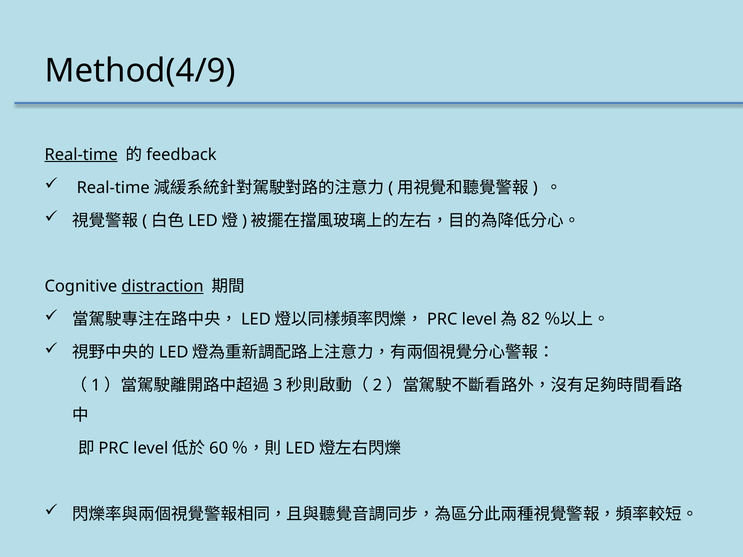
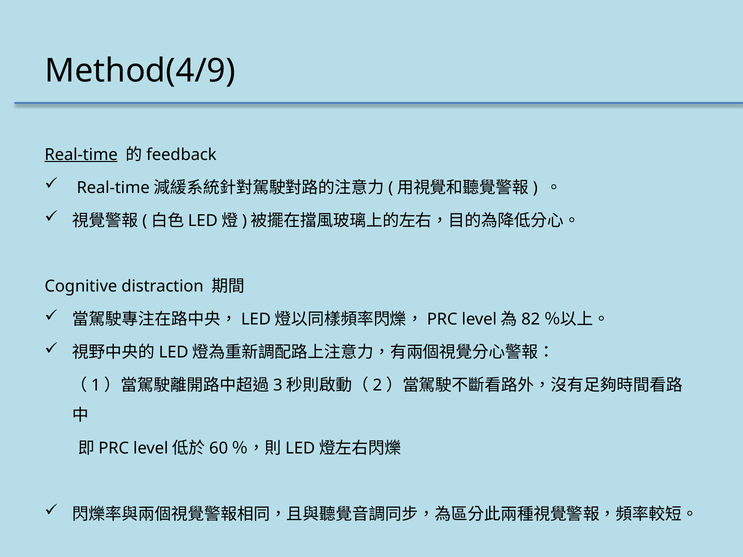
distraction underline: present -> none (163, 287)
